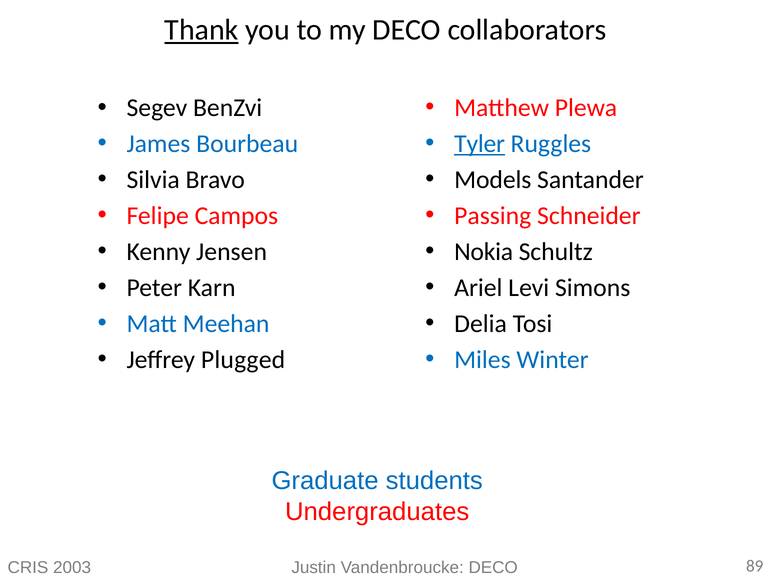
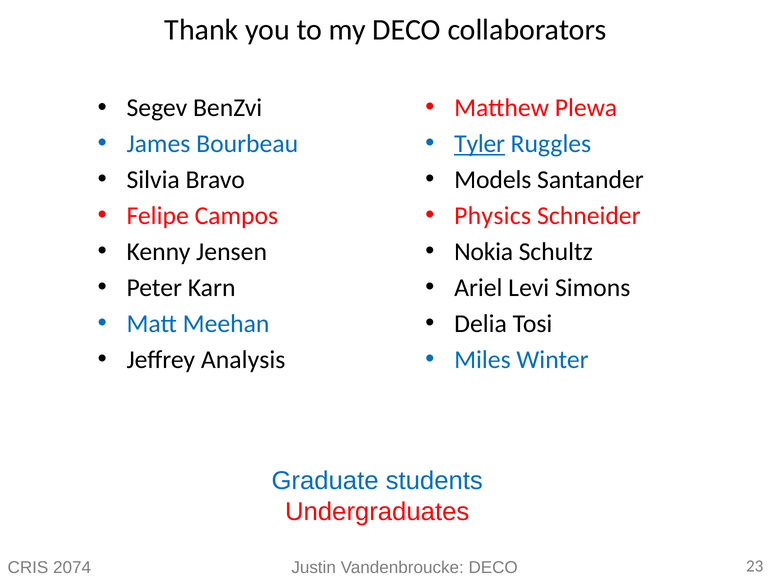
Thank underline: present -> none (201, 30)
Passing: Passing -> Physics (493, 216)
Plugged: Plugged -> Analysis (243, 360)
2003: 2003 -> 2074 (72, 568)
89: 89 -> 23 (755, 566)
